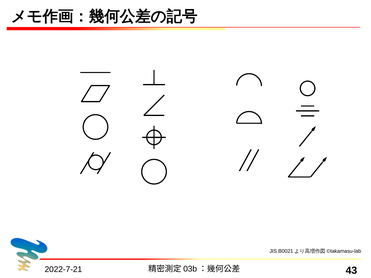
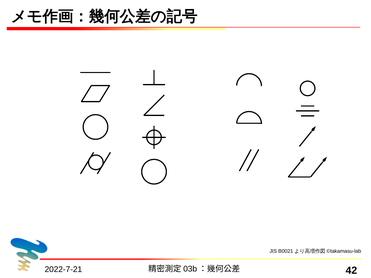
43: 43 -> 42 (351, 271)
